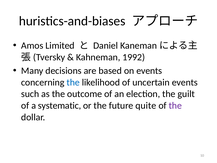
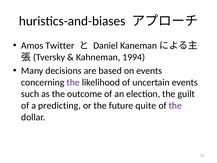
Limited: Limited -> Twitter (60, 46)
1992: 1992 -> 1994 (134, 57)
the colour: blue -> purple (73, 82)
systematic: systematic -> predicting (59, 105)
